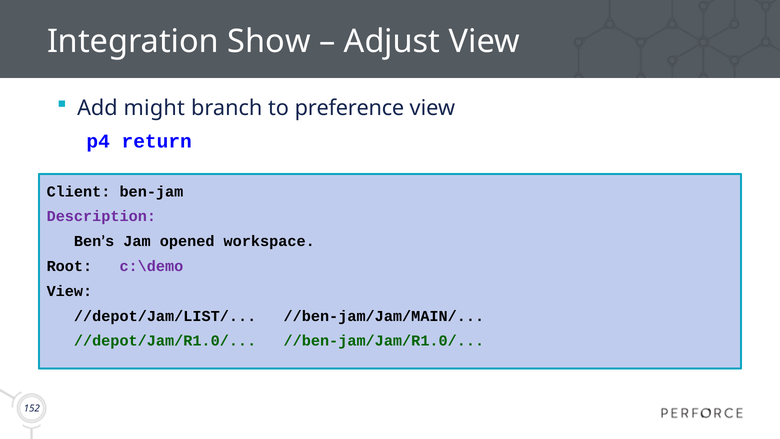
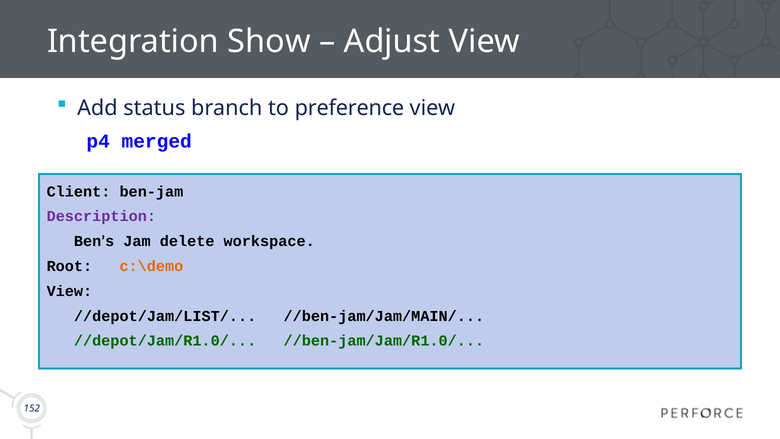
might: might -> status (154, 108)
return: return -> merged (157, 141)
opened: opened -> delete (187, 241)
c:\demo colour: purple -> orange (151, 266)
